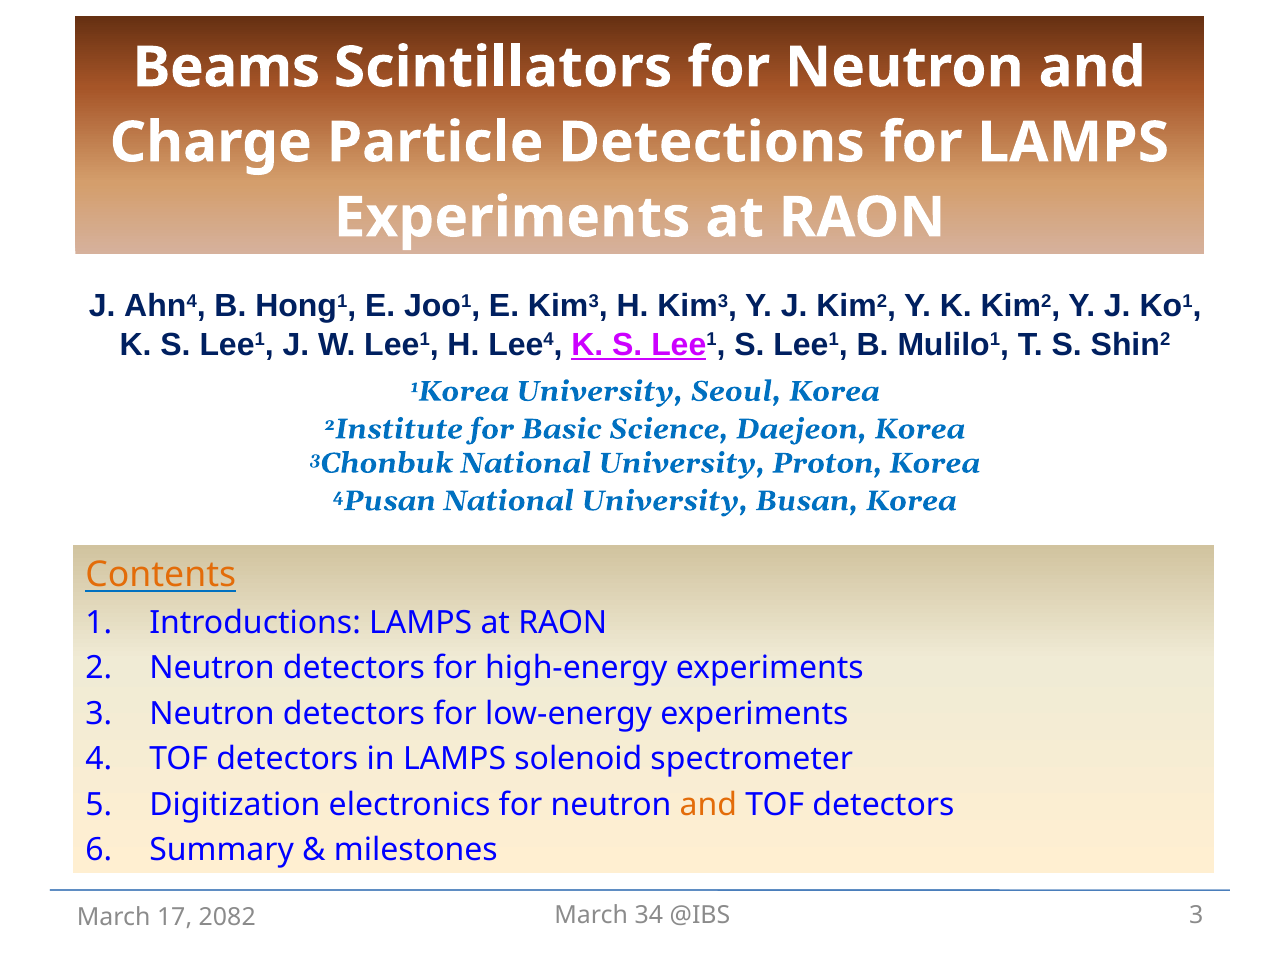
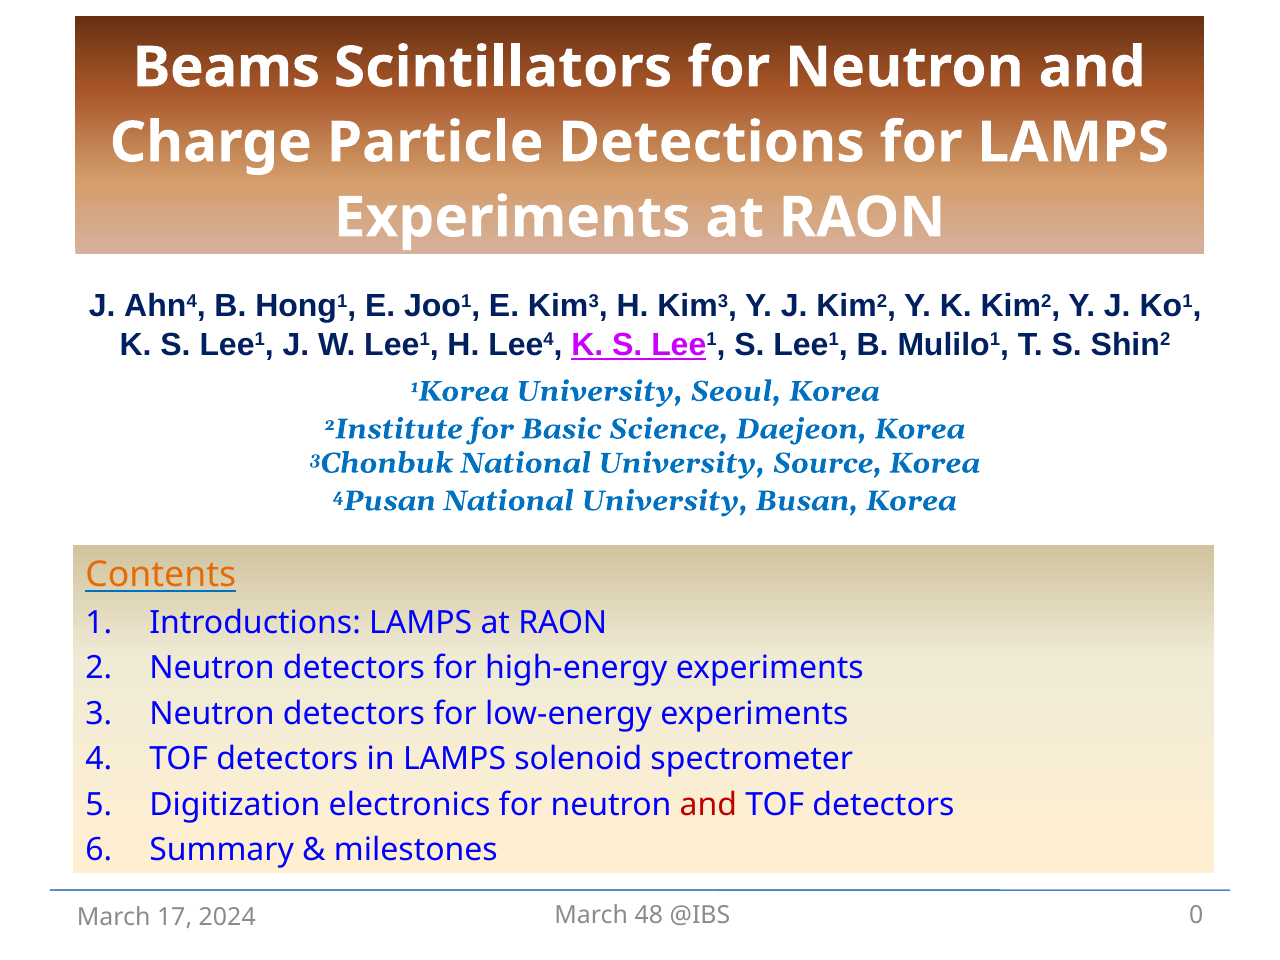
Proton: Proton -> Source (828, 463)
and colour: orange -> red (708, 805)
34: 34 -> 48 (649, 915)
@IBS 3: 3 -> 0 (1196, 915)
2082: 2082 -> 2024 (227, 917)
